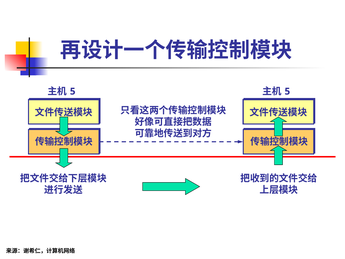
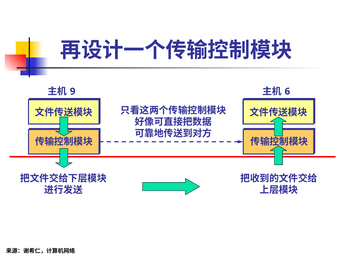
5: 5 -> 9 (73, 91)
5: 5 -> 6 (287, 91)
